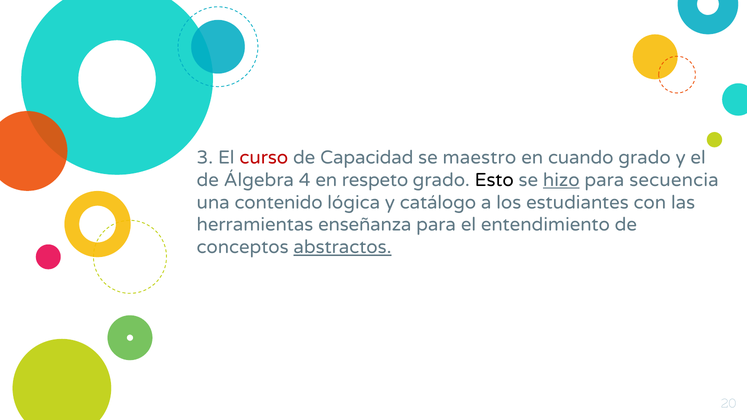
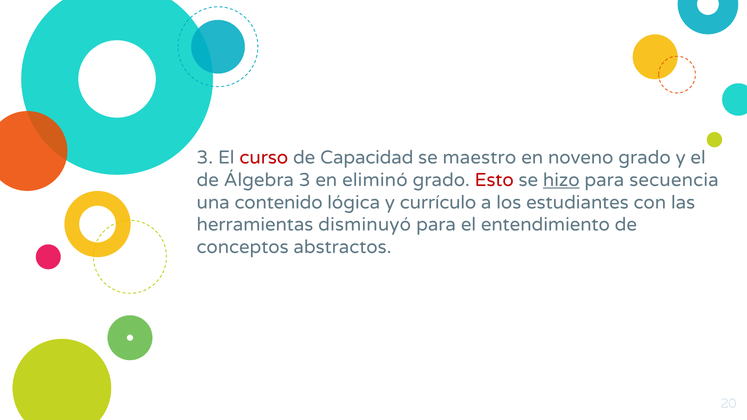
cuando: cuando -> noveno (581, 158)
Álgebra 4: 4 -> 3 (305, 180)
respeto: respeto -> eliminó (375, 180)
Esto colour: black -> red (494, 180)
catálogo: catálogo -> currículo (438, 202)
enseñanza: enseñanza -> disminuyó (365, 225)
abstractos underline: present -> none (342, 247)
